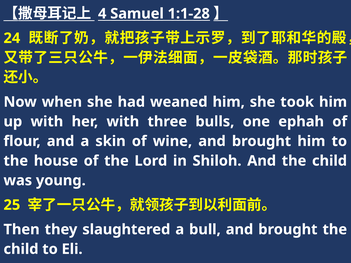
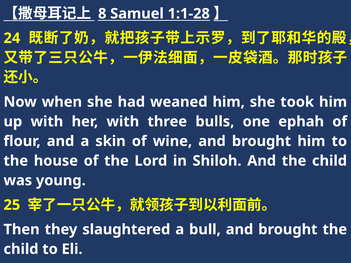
4: 4 -> 8 (102, 14)
